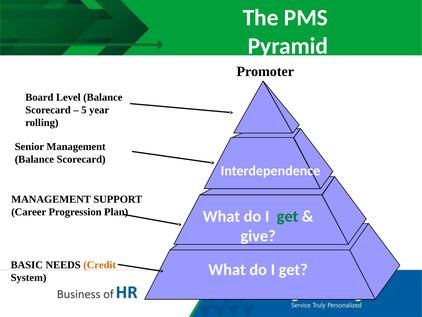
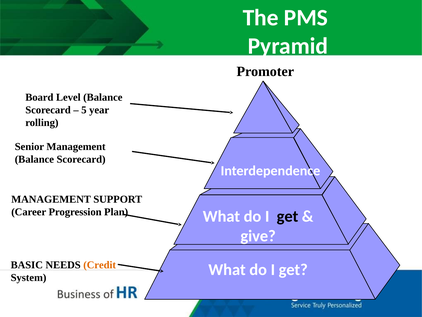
get colour: green -> black (288, 216)
